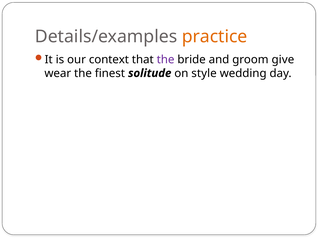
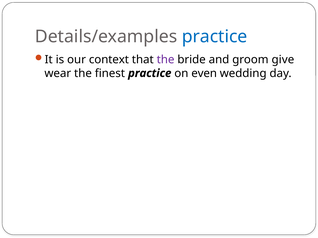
practice colour: orange -> blue (215, 37)
finest solitude: solitude -> practice (150, 73)
style: style -> even (204, 73)
